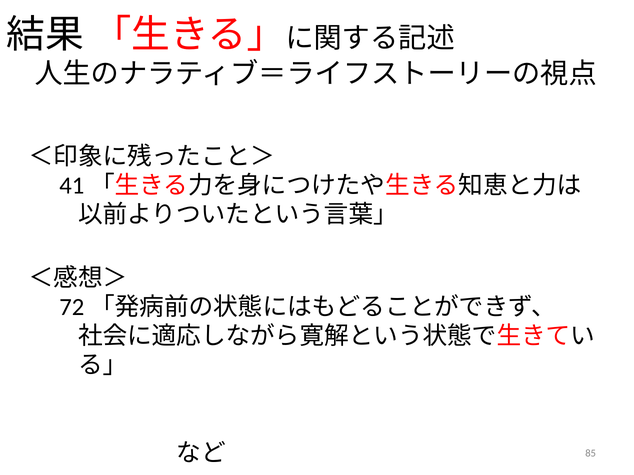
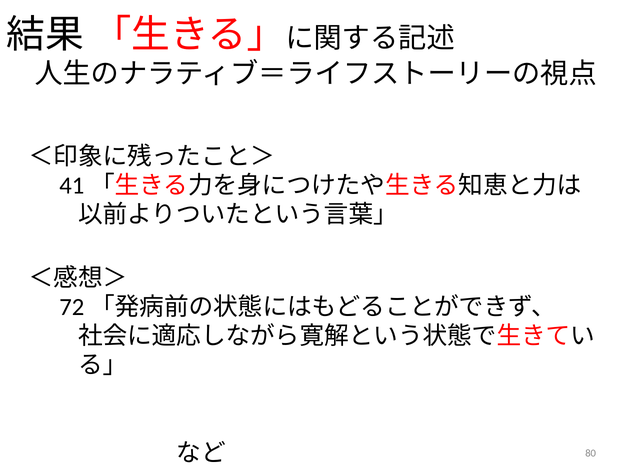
85: 85 -> 80 (591, 454)
